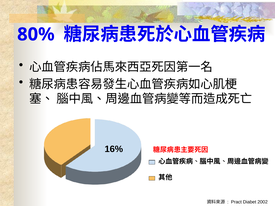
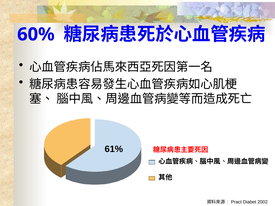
80%: 80% -> 60% (36, 34)
16%: 16% -> 61% (114, 149)
